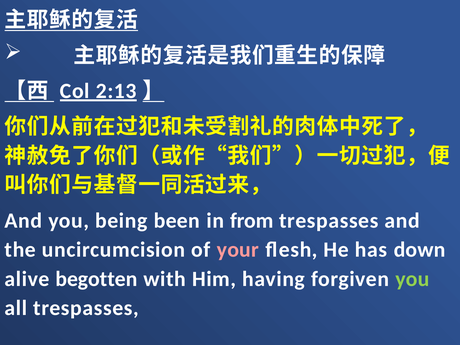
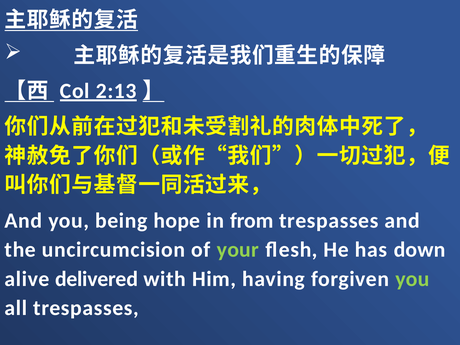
been: been -> hope (177, 221)
your colour: pink -> light green (238, 250)
begotten: begotten -> delivered (97, 279)
